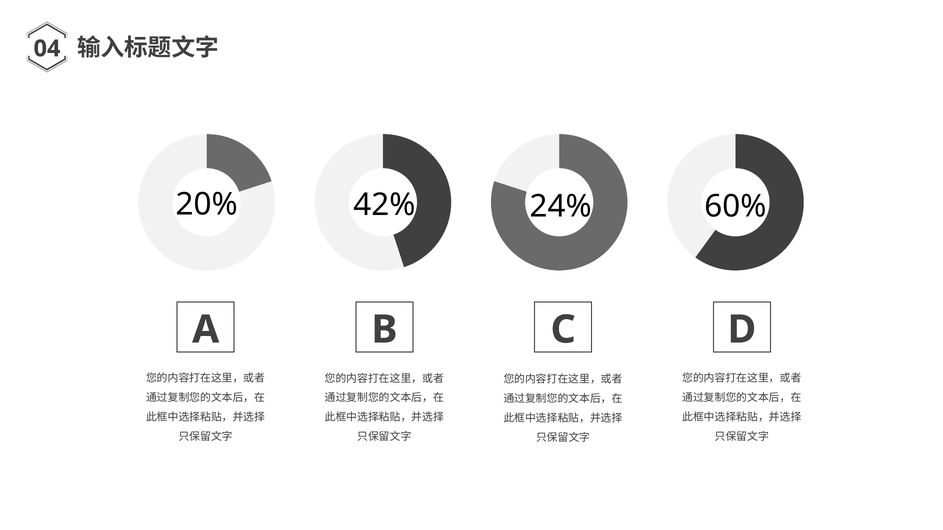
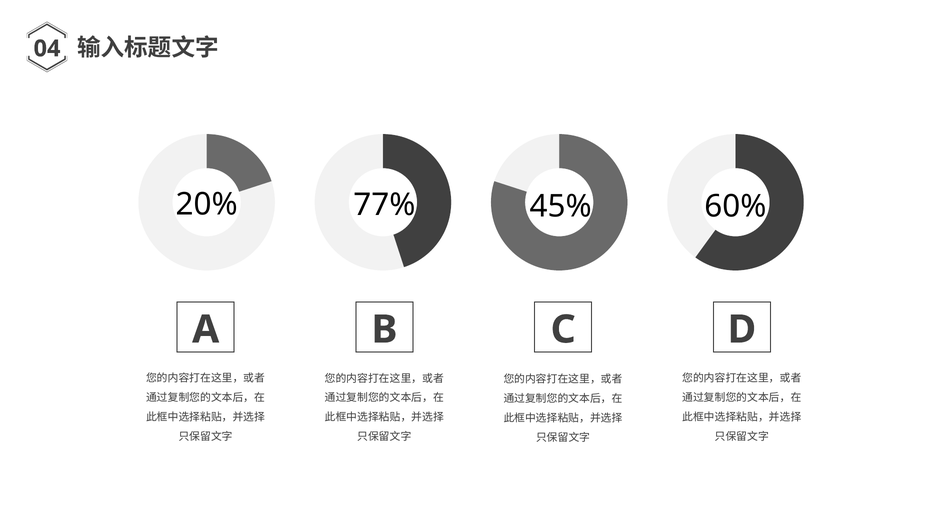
42%: 42% -> 77% (384, 205)
24%: 24% -> 45% (561, 207)
